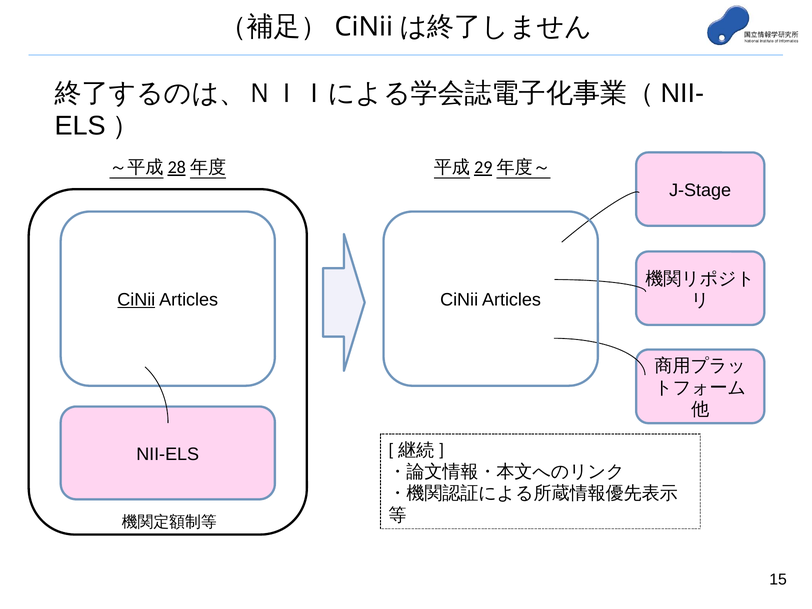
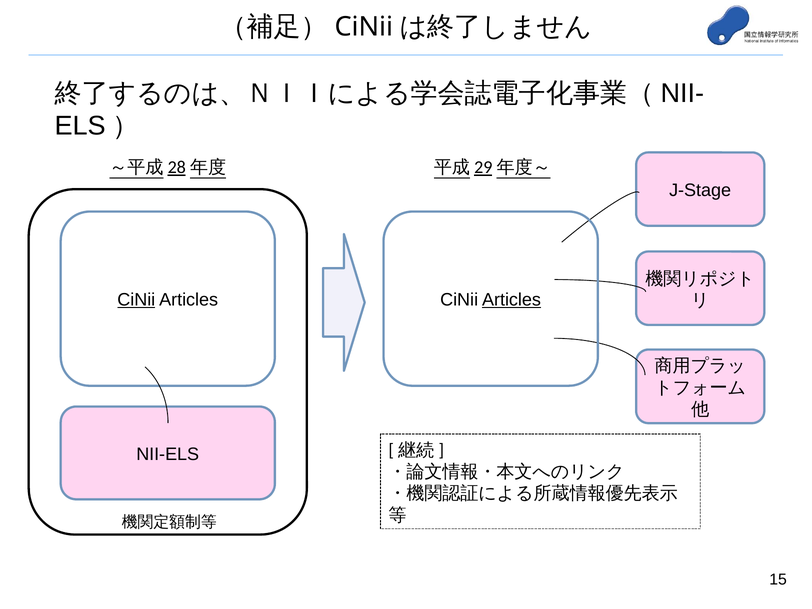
Articles underline: none -> present (512, 300)
